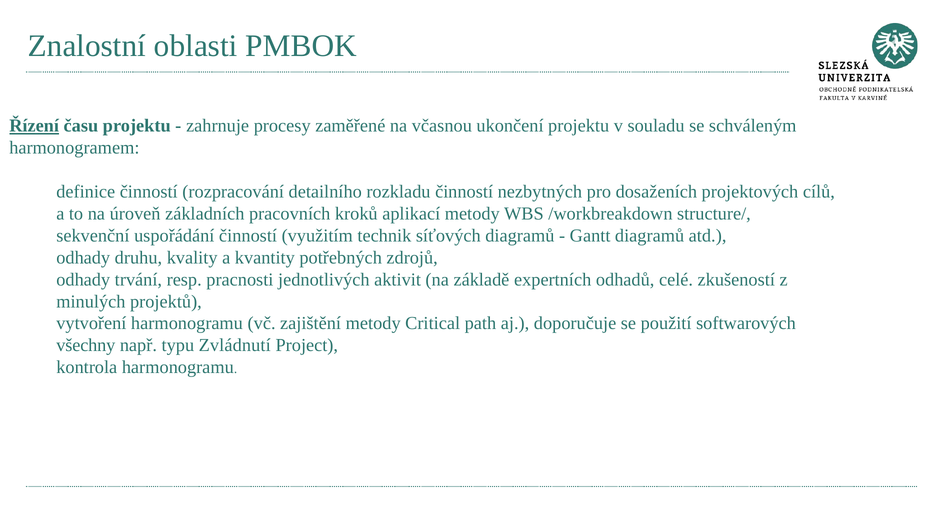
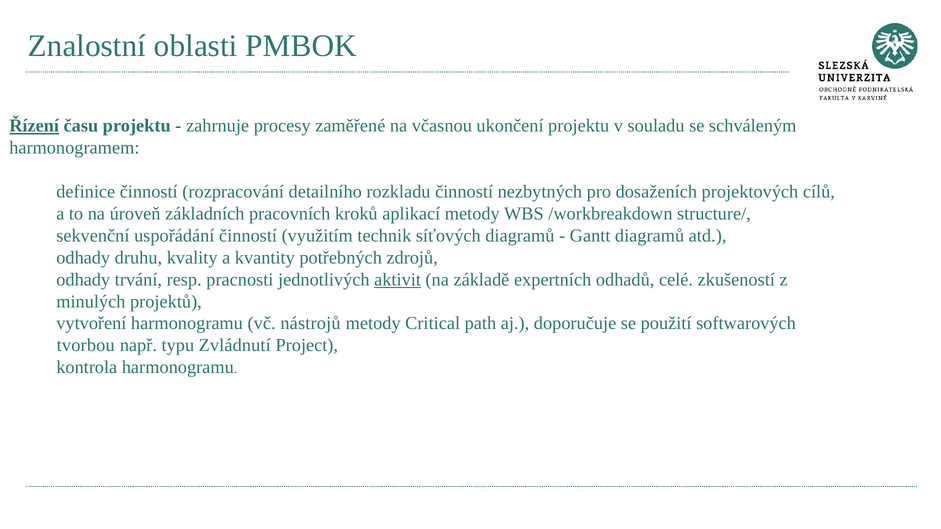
aktivit underline: none -> present (398, 280)
zajištění: zajištění -> nástrojů (310, 324)
všechny: všechny -> tvorbou (86, 346)
